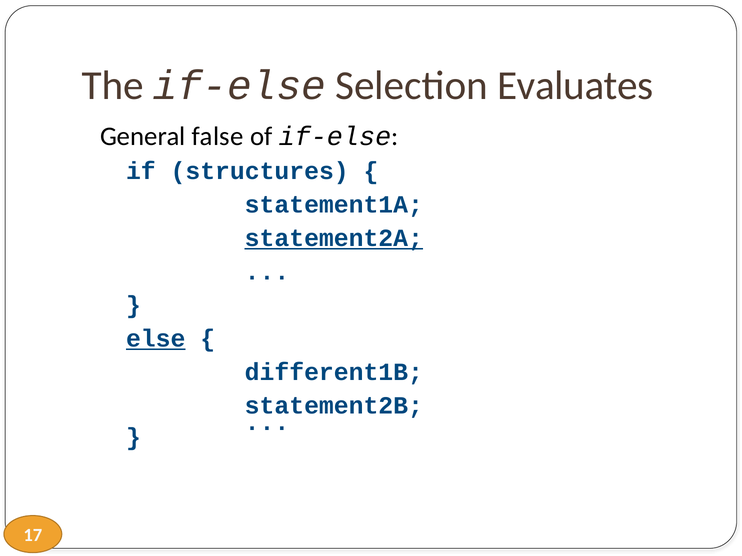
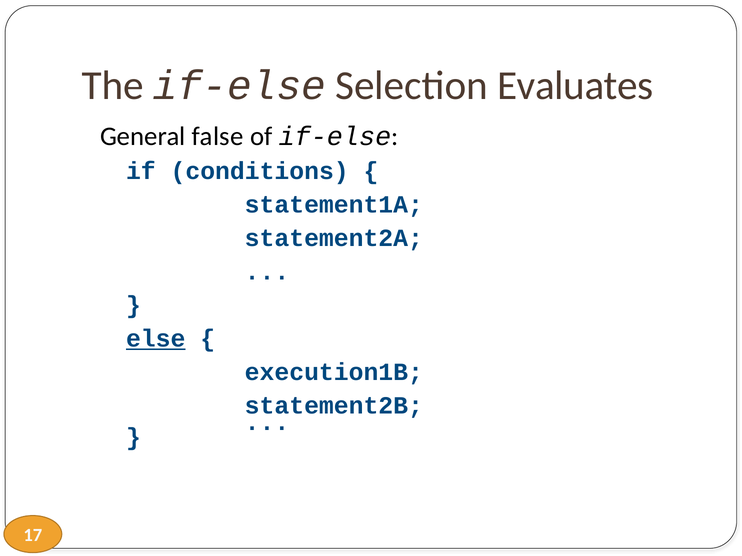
structures: structures -> conditions (260, 171)
statement2A underline: present -> none (334, 238)
different1B: different1B -> execution1B (334, 372)
